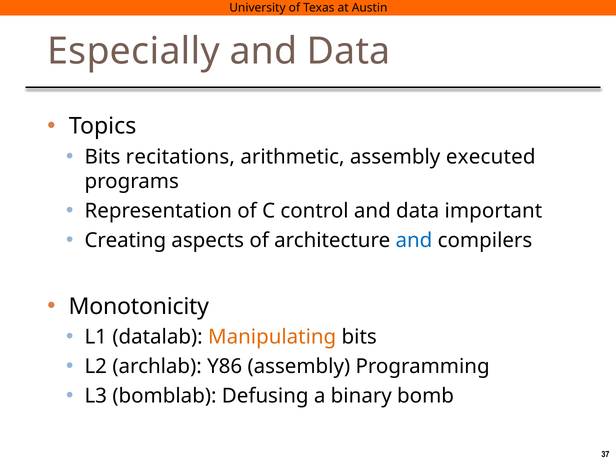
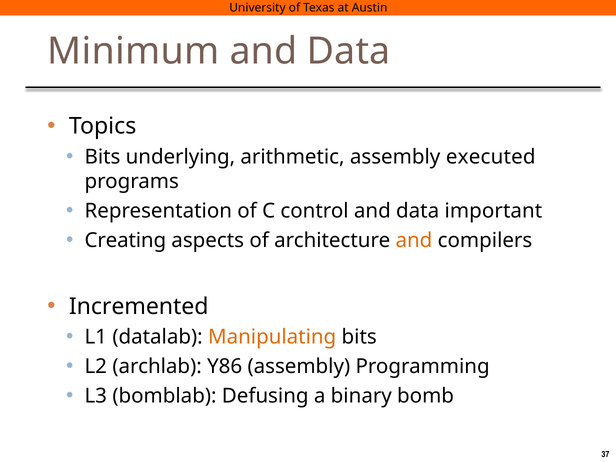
Especially: Especially -> Minimum (133, 51)
recitations: recitations -> underlying (180, 157)
and colour: blue -> orange (414, 240)
Monotonicity: Monotonicity -> Incremented (139, 306)
